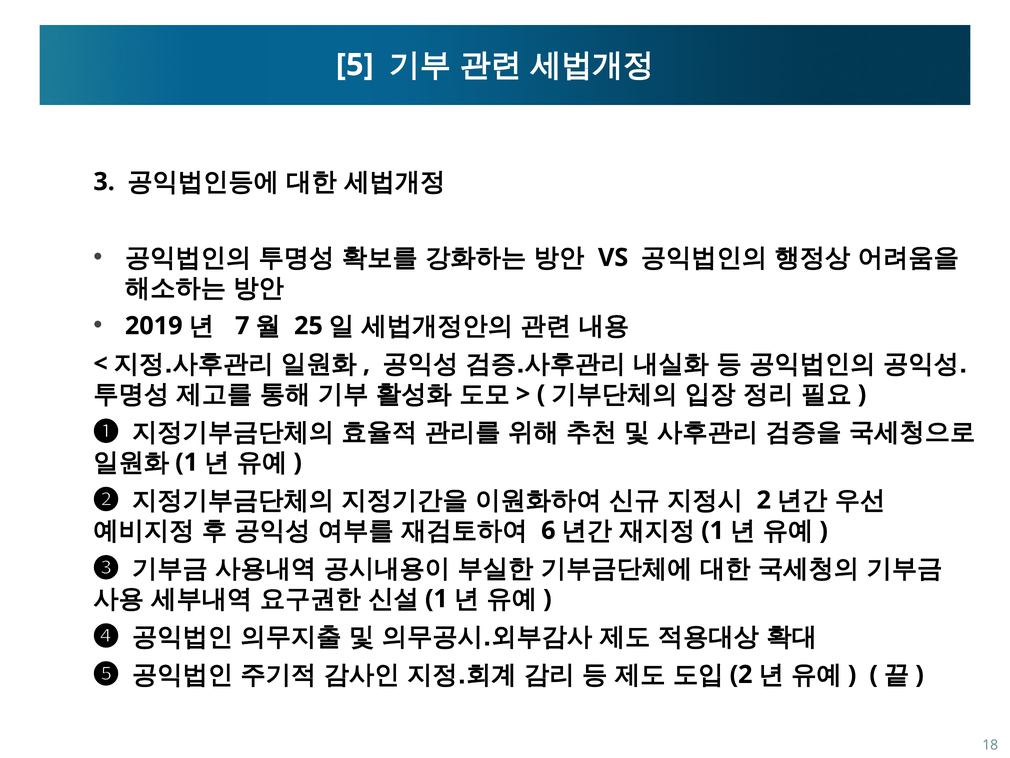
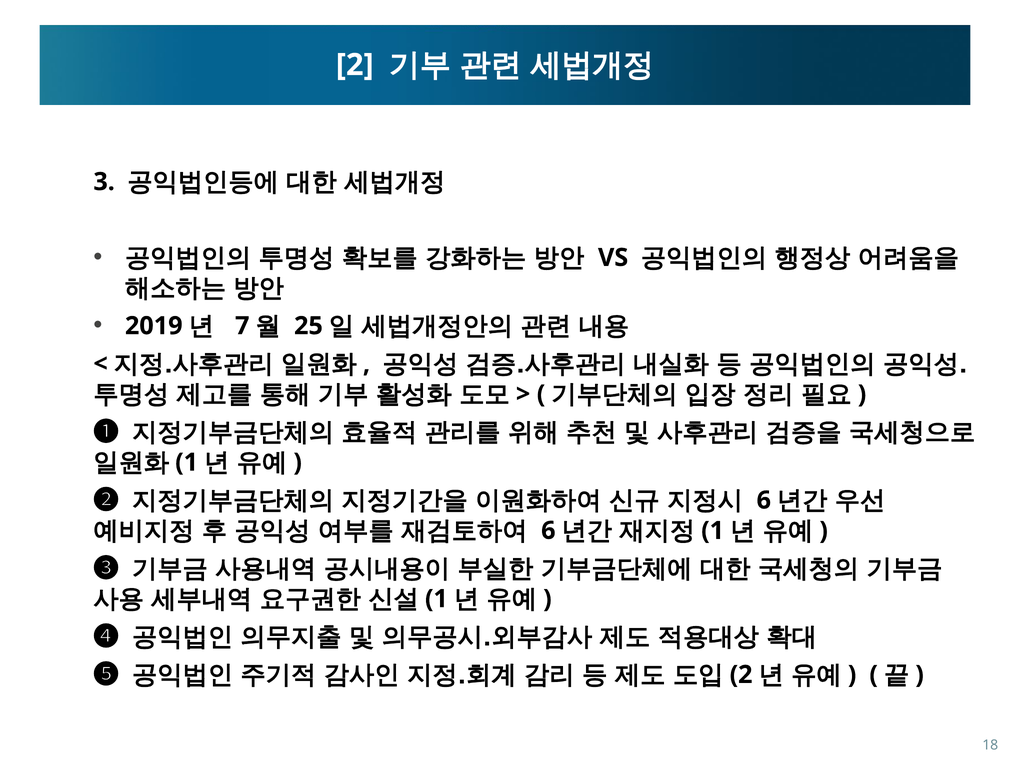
5: 5 -> 2 (355, 65)
2: 2 -> 6 (764, 500)
